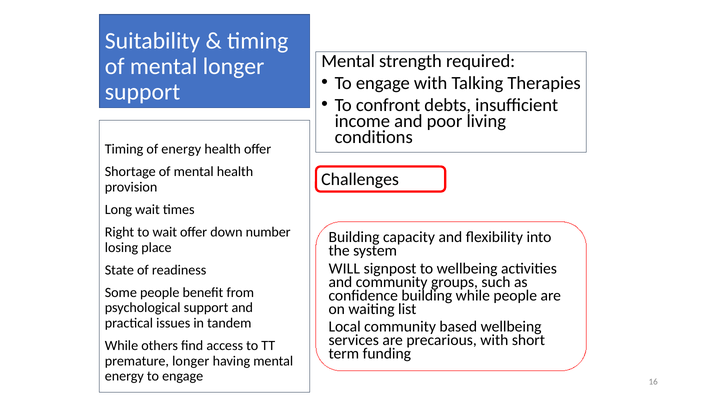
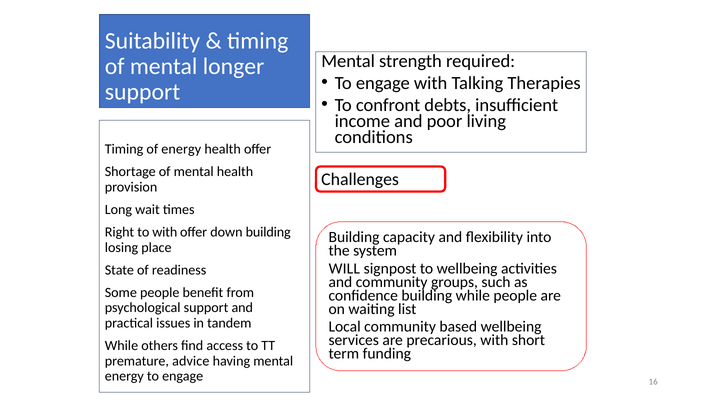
to wait: wait -> with (165, 232)
down number: number -> building (268, 232)
premature longer: longer -> advice (191, 361)
